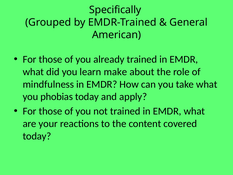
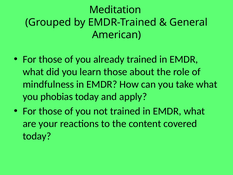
Specifically: Specifically -> Meditation (115, 10)
learn make: make -> those (115, 72)
